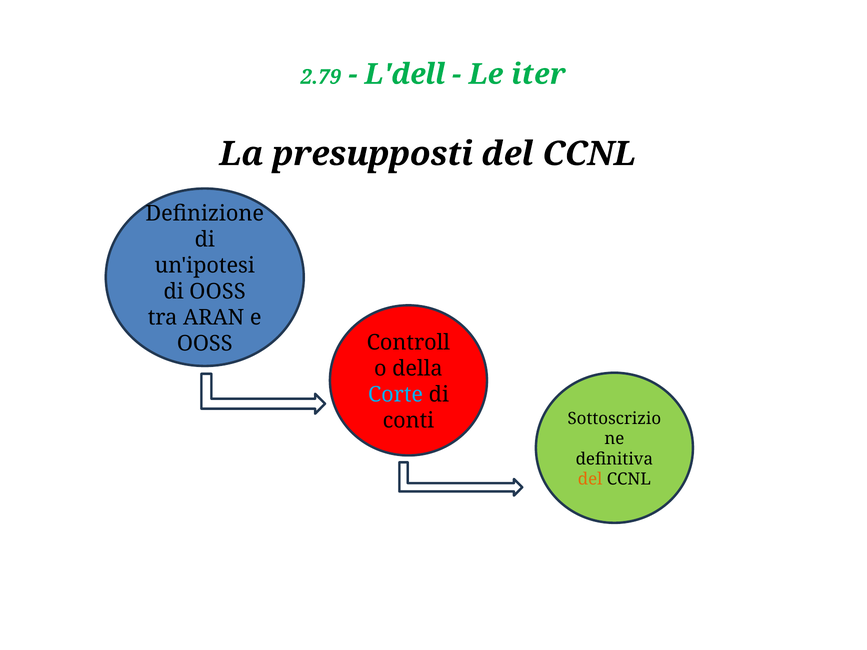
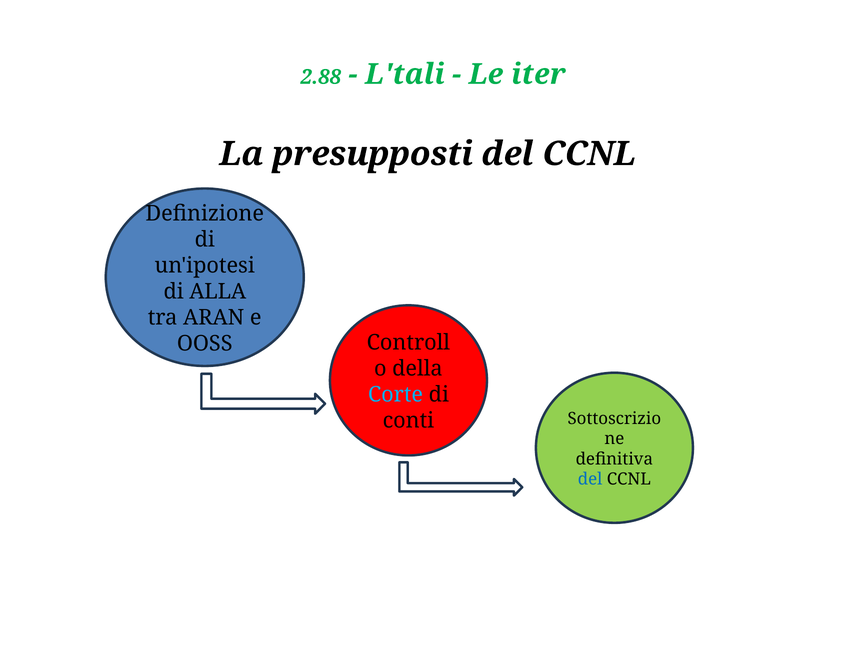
2.79: 2.79 -> 2.88 (321, 77)
L'dell: L'dell -> L'tali (405, 74)
di OOSS: OOSS -> ALLA (218, 292)
del colour: orange -> blue (590, 479)
